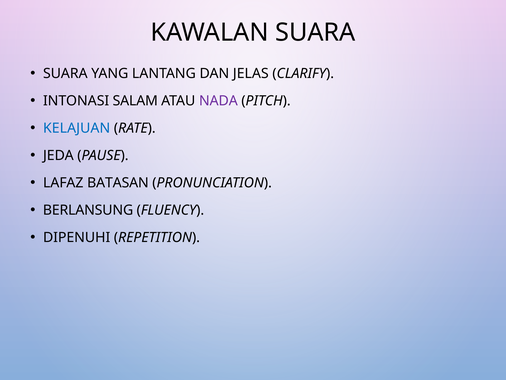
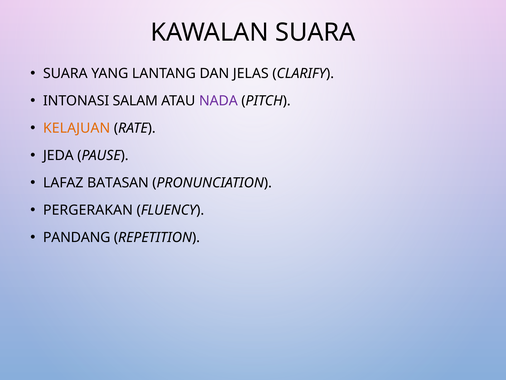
KELAJUAN colour: blue -> orange (77, 128)
BERLANSUNG: BERLANSUNG -> PERGERAKAN (88, 210)
DIPENUHI: DIPENUHI -> PANDANG (77, 237)
